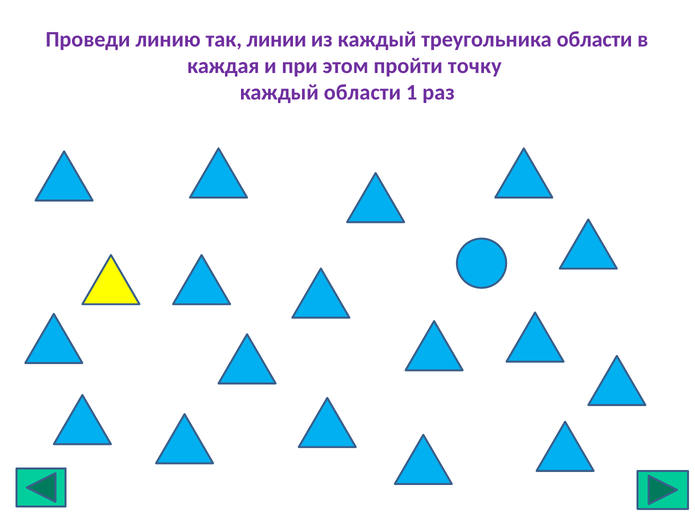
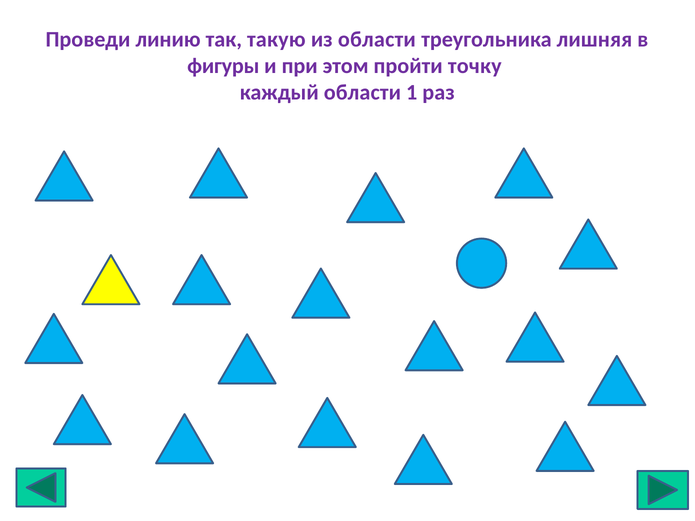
линии: линии -> такую (276, 39)
из каждый: каждый -> области (377, 39)
треугольника области: области -> лишняя (594, 39)
каждая: каждая -> фигуры (223, 66)
